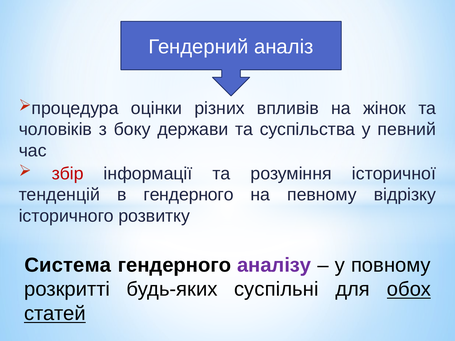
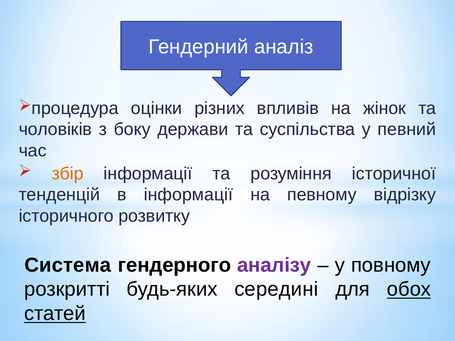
збір colour: red -> orange (68, 174)
в гендерного: гендерного -> інформації (188, 195)
суспільні: суспільні -> середині (276, 290)
